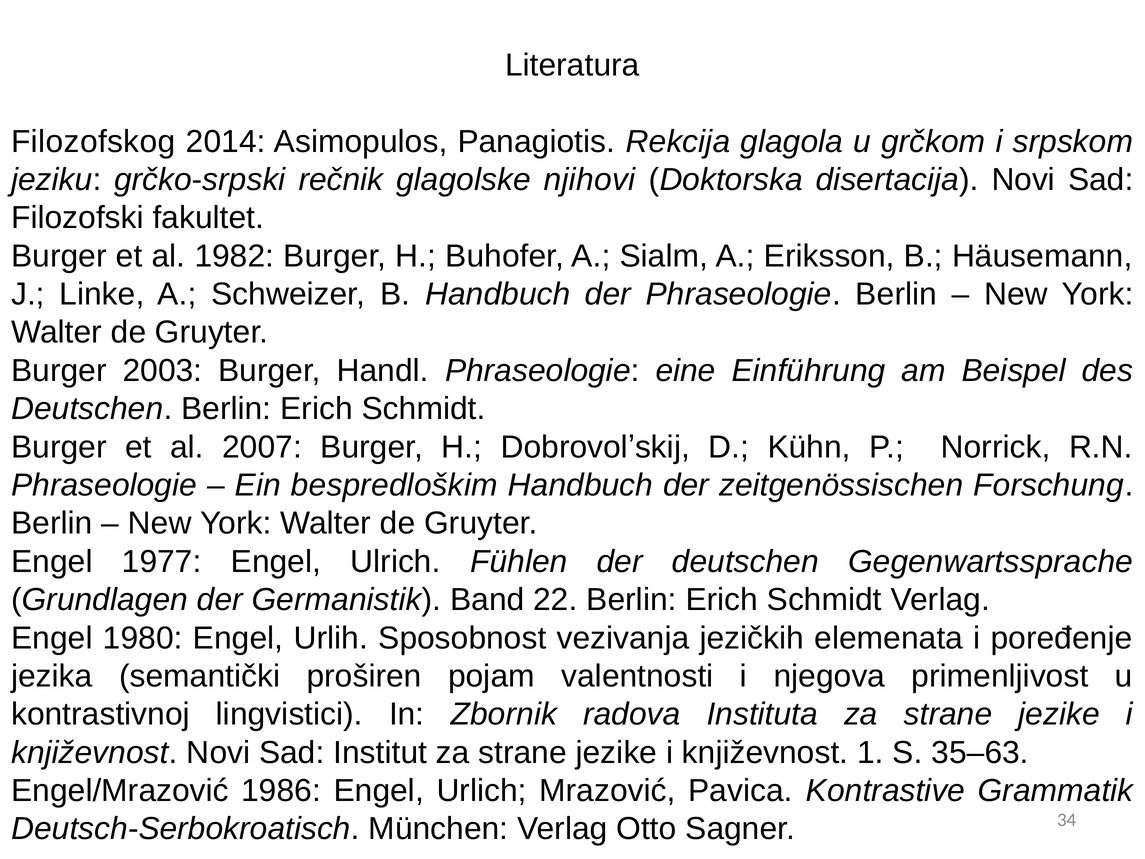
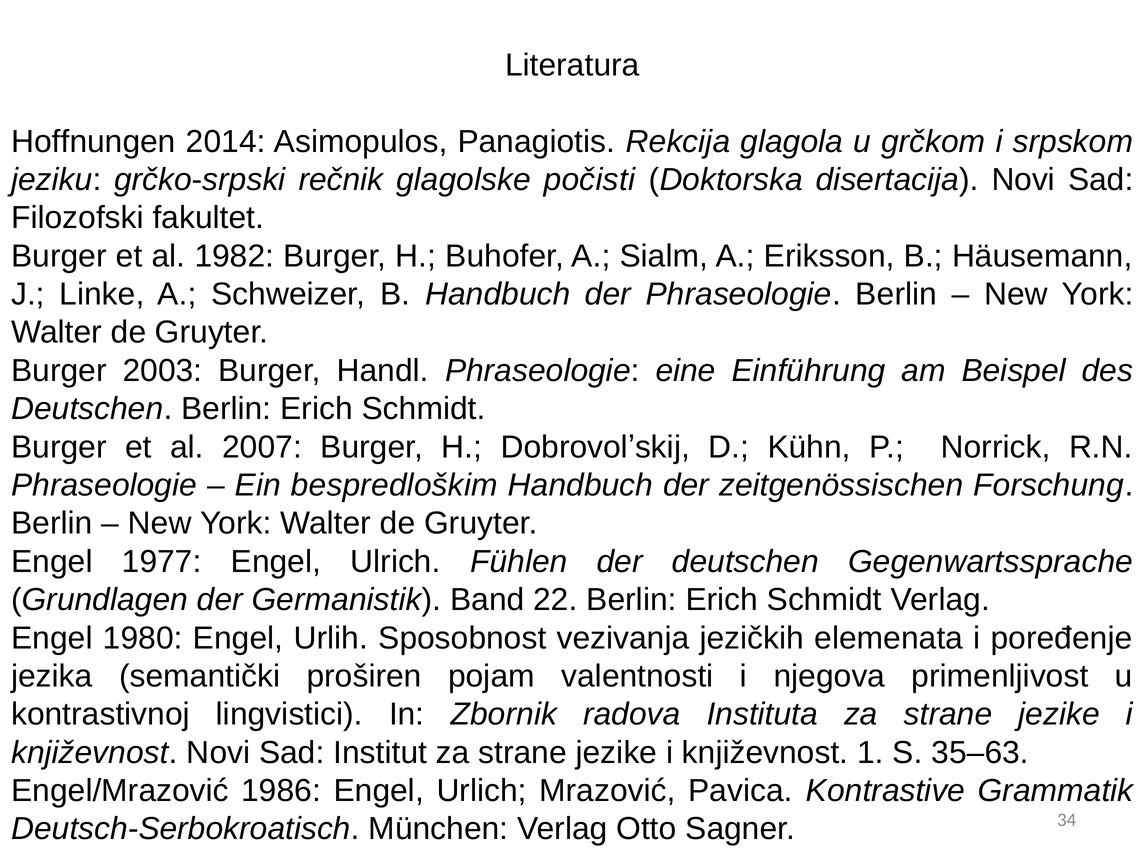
Filozofskog: Filozofskog -> Hoffnungen (93, 141)
njihovi: njihovi -> počisti (589, 180)
